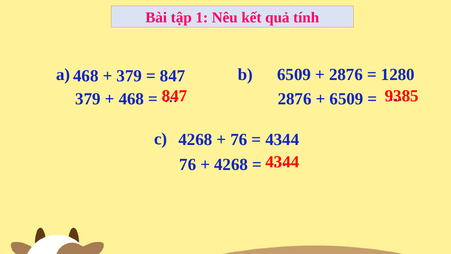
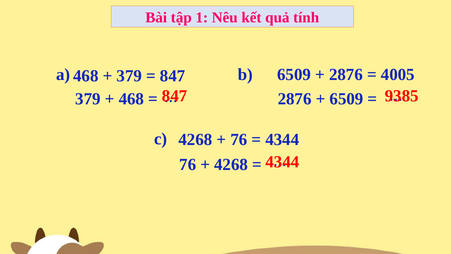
1280: 1280 -> 4005 (398, 74)
